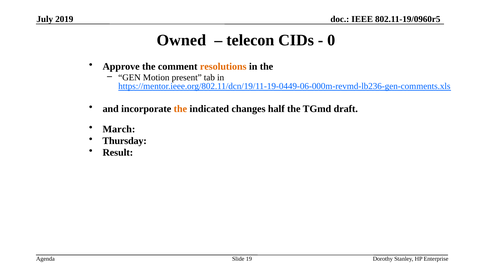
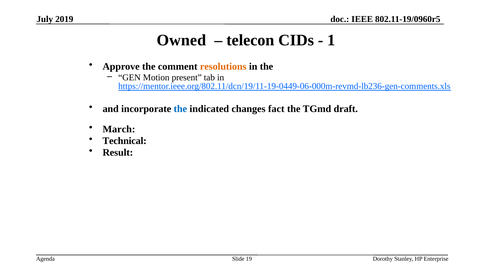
0: 0 -> 1 (331, 40)
the colour: orange -> blue (180, 109)
half: half -> fact (276, 109)
Thursday: Thursday -> Technical (125, 141)
